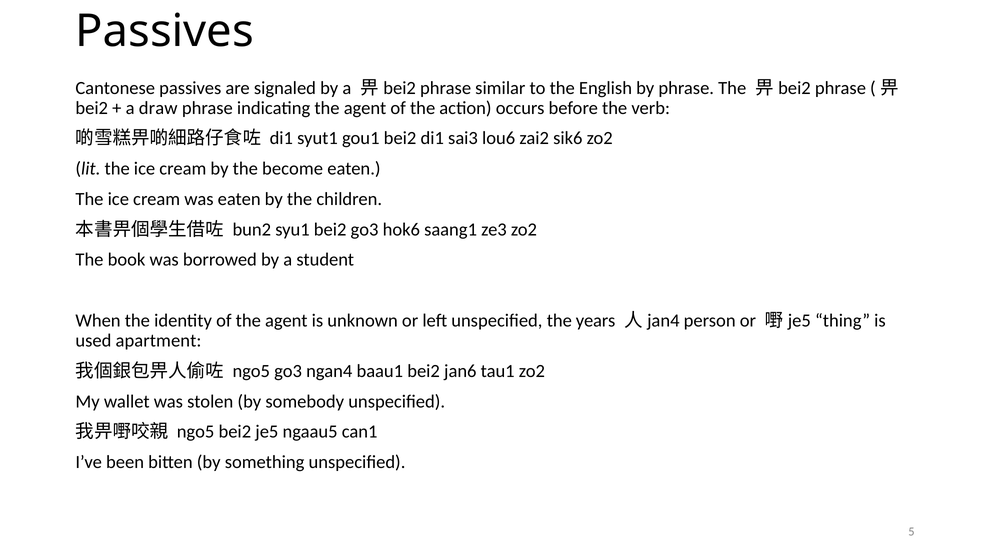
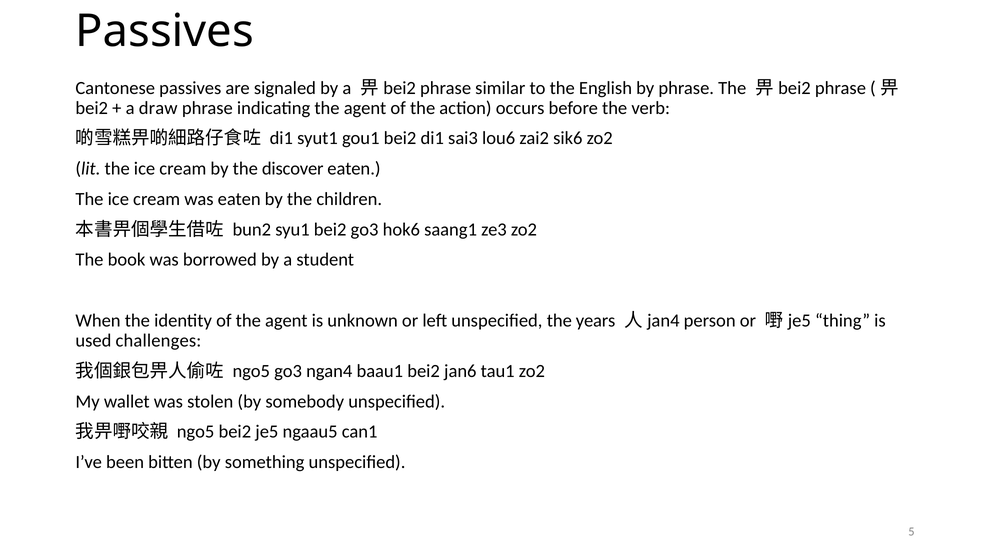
become: become -> discover (293, 169)
apartment: apartment -> challenges (158, 341)
